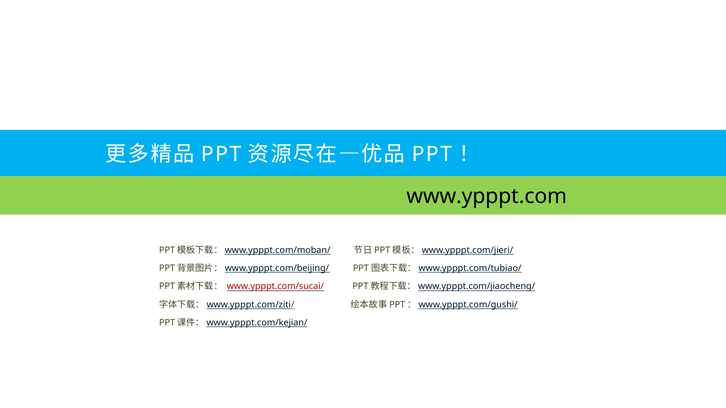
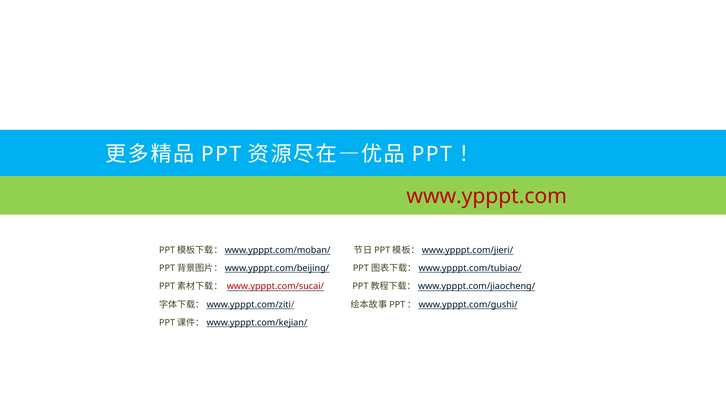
www.ypppt.com colour: black -> red (487, 197)
